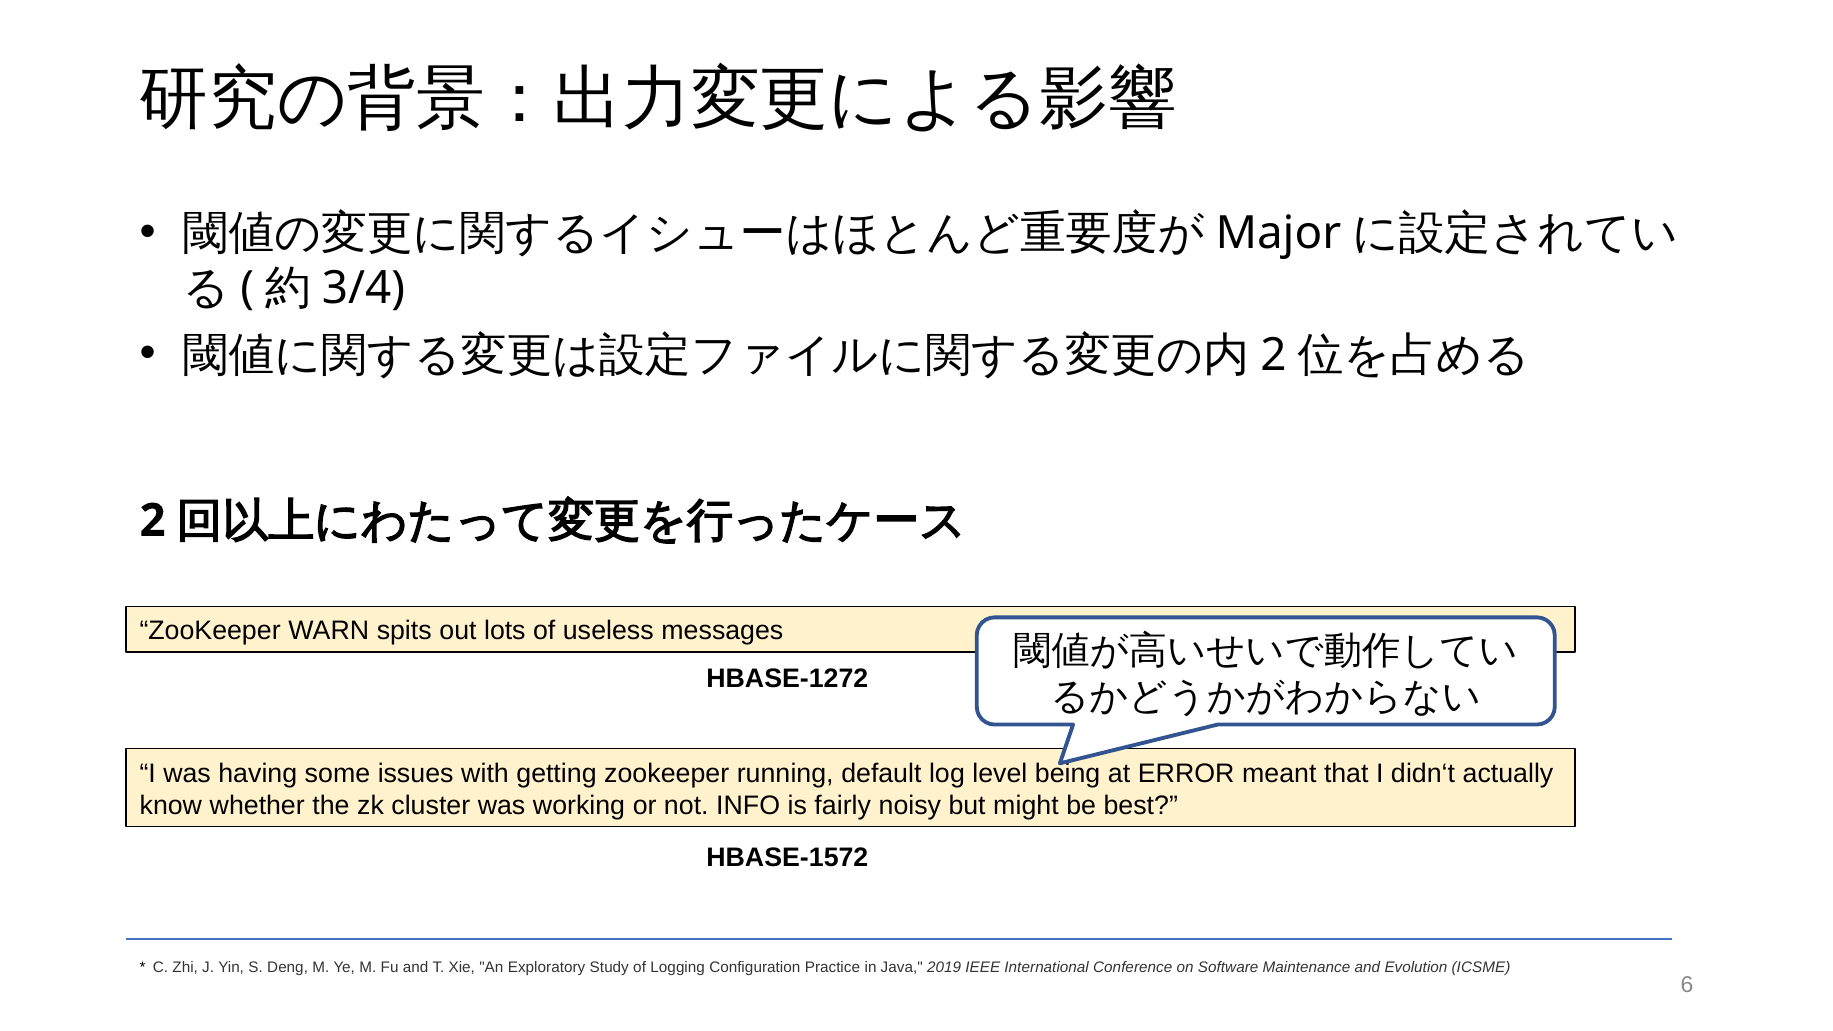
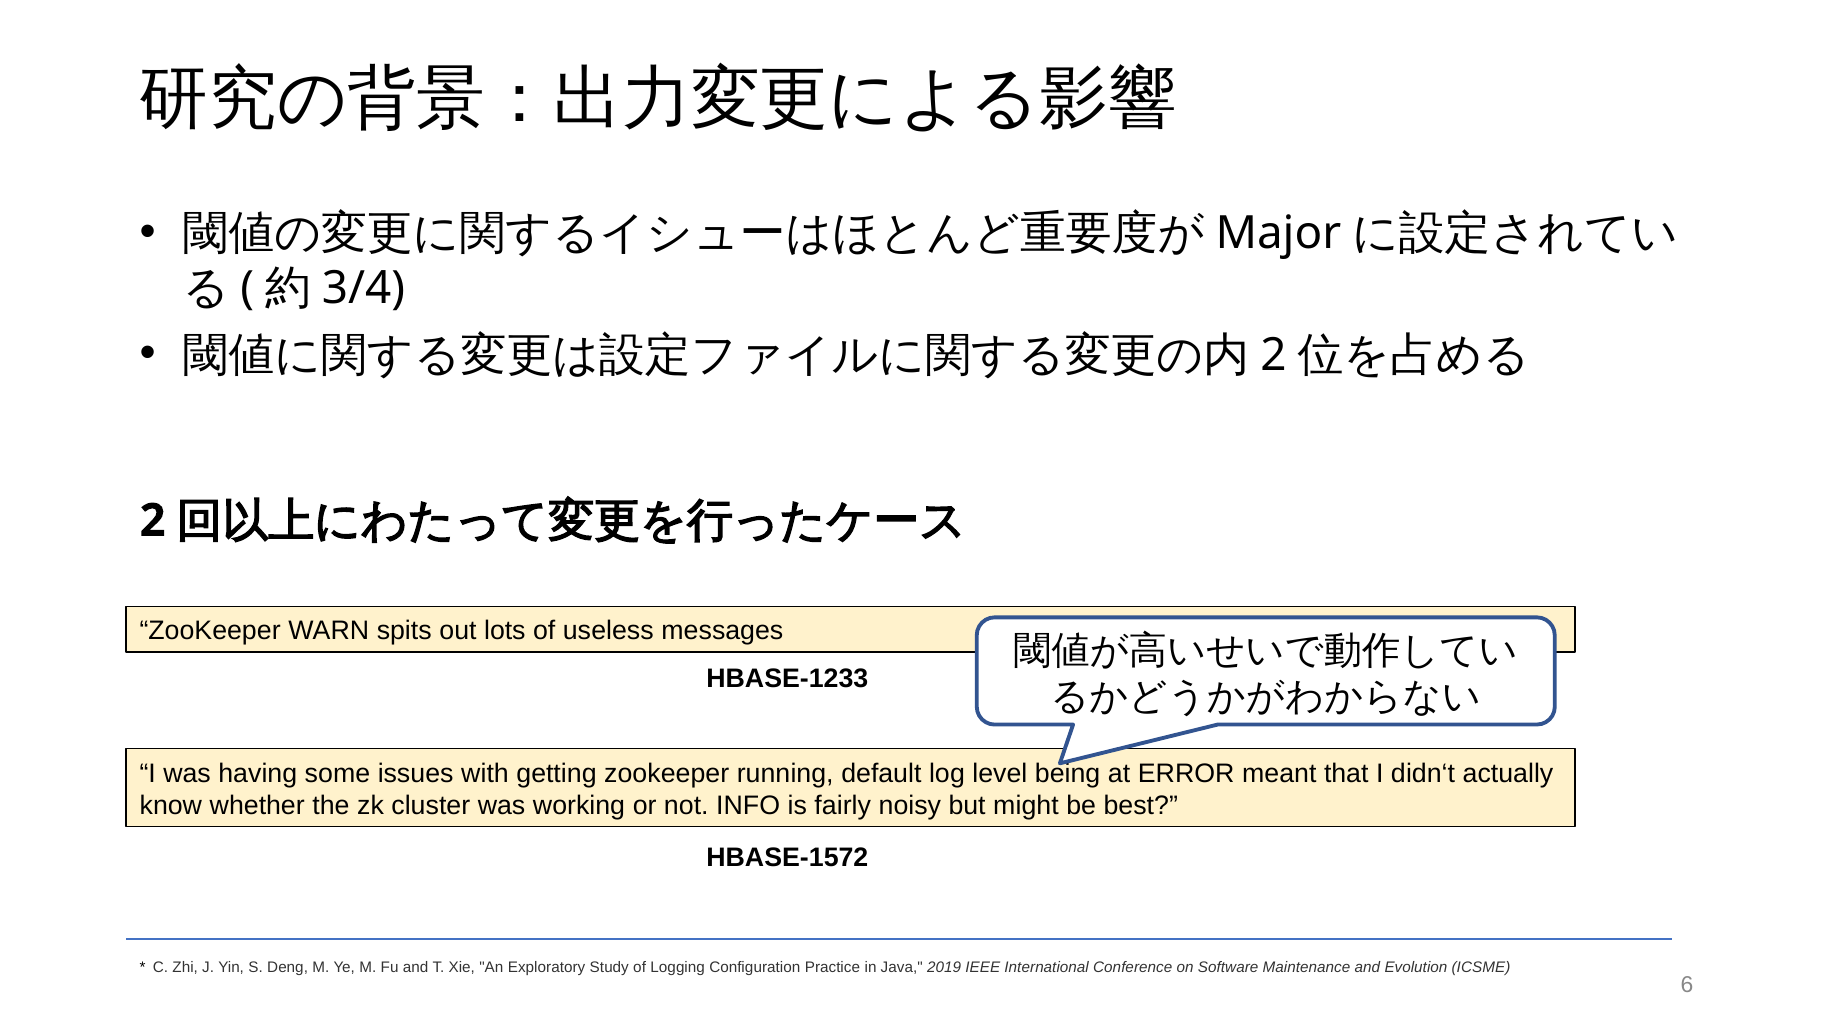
HBASE-1272: HBASE-1272 -> HBASE-1233 (787, 679)
